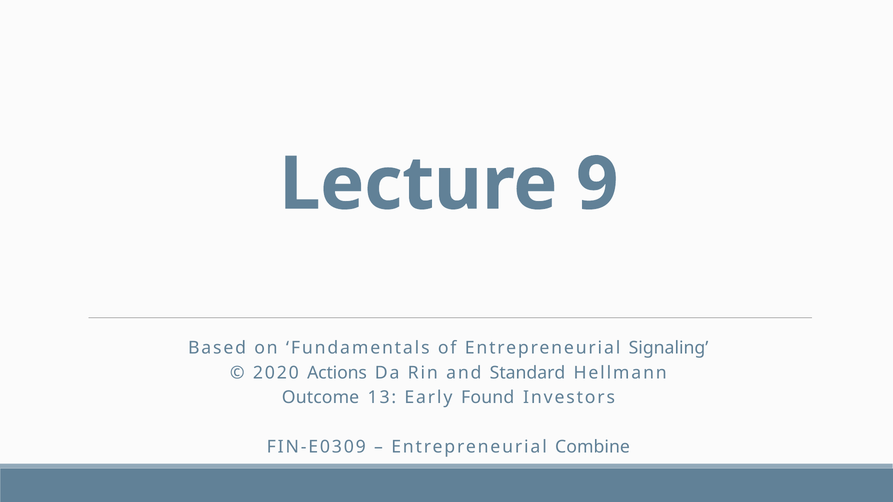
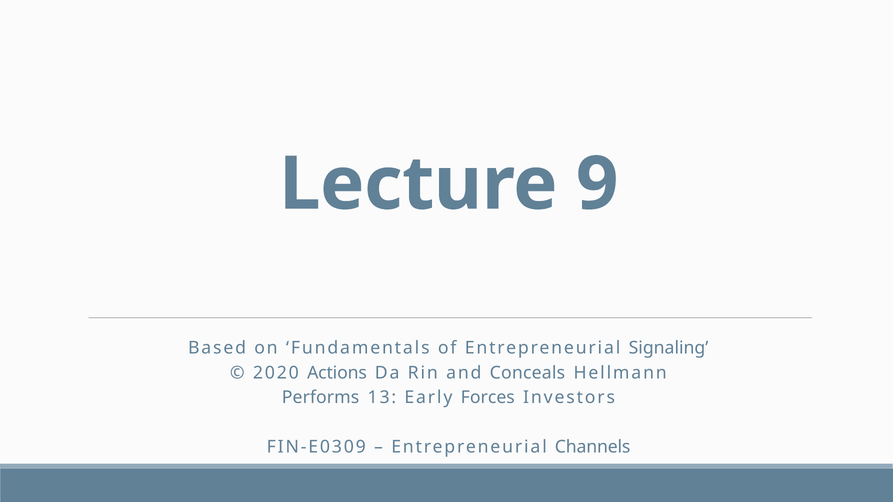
Standard: Standard -> Conceals (527, 373)
Outcome: Outcome -> Performs (321, 398)
Found: Found -> Forces (488, 398)
Combine: Combine -> Channels (593, 447)
